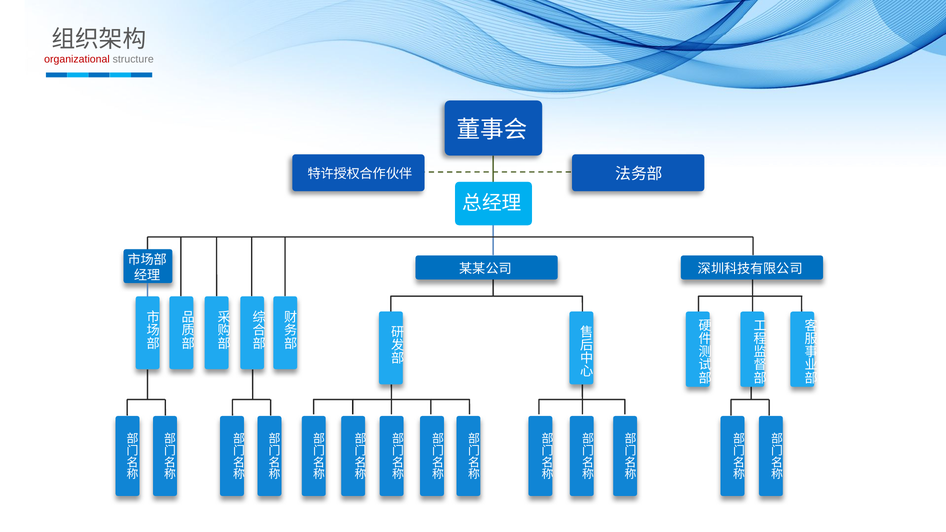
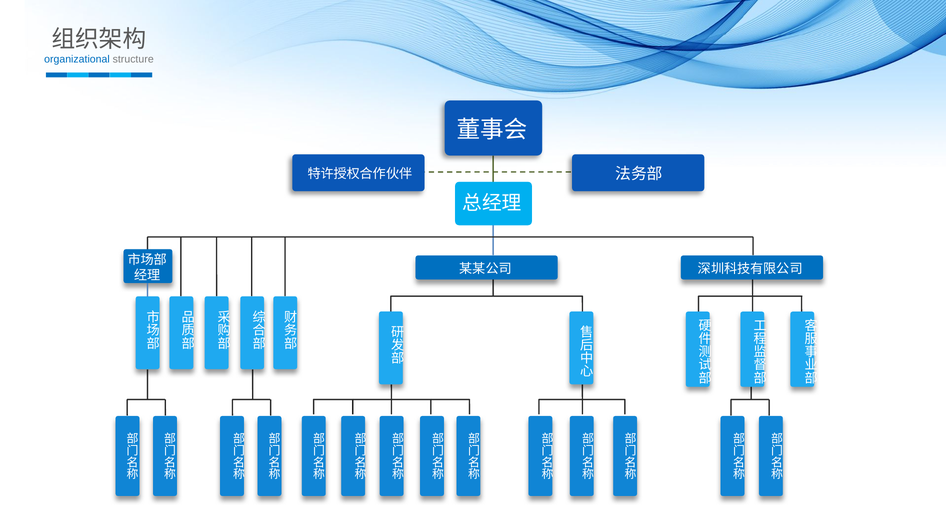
organizational colour: red -> blue (77, 59)
